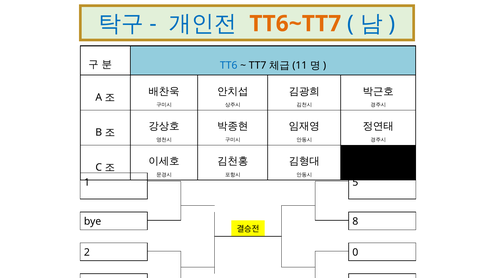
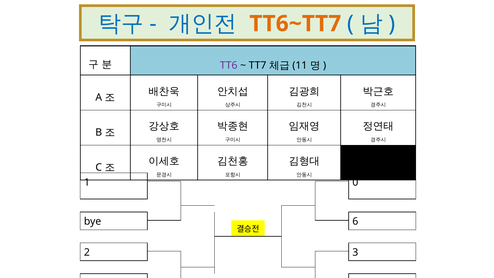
TT6 colour: blue -> purple (229, 65)
5: 5 -> 0 (355, 182)
8: 8 -> 6 (355, 221)
2 0: 0 -> 3 (355, 252)
